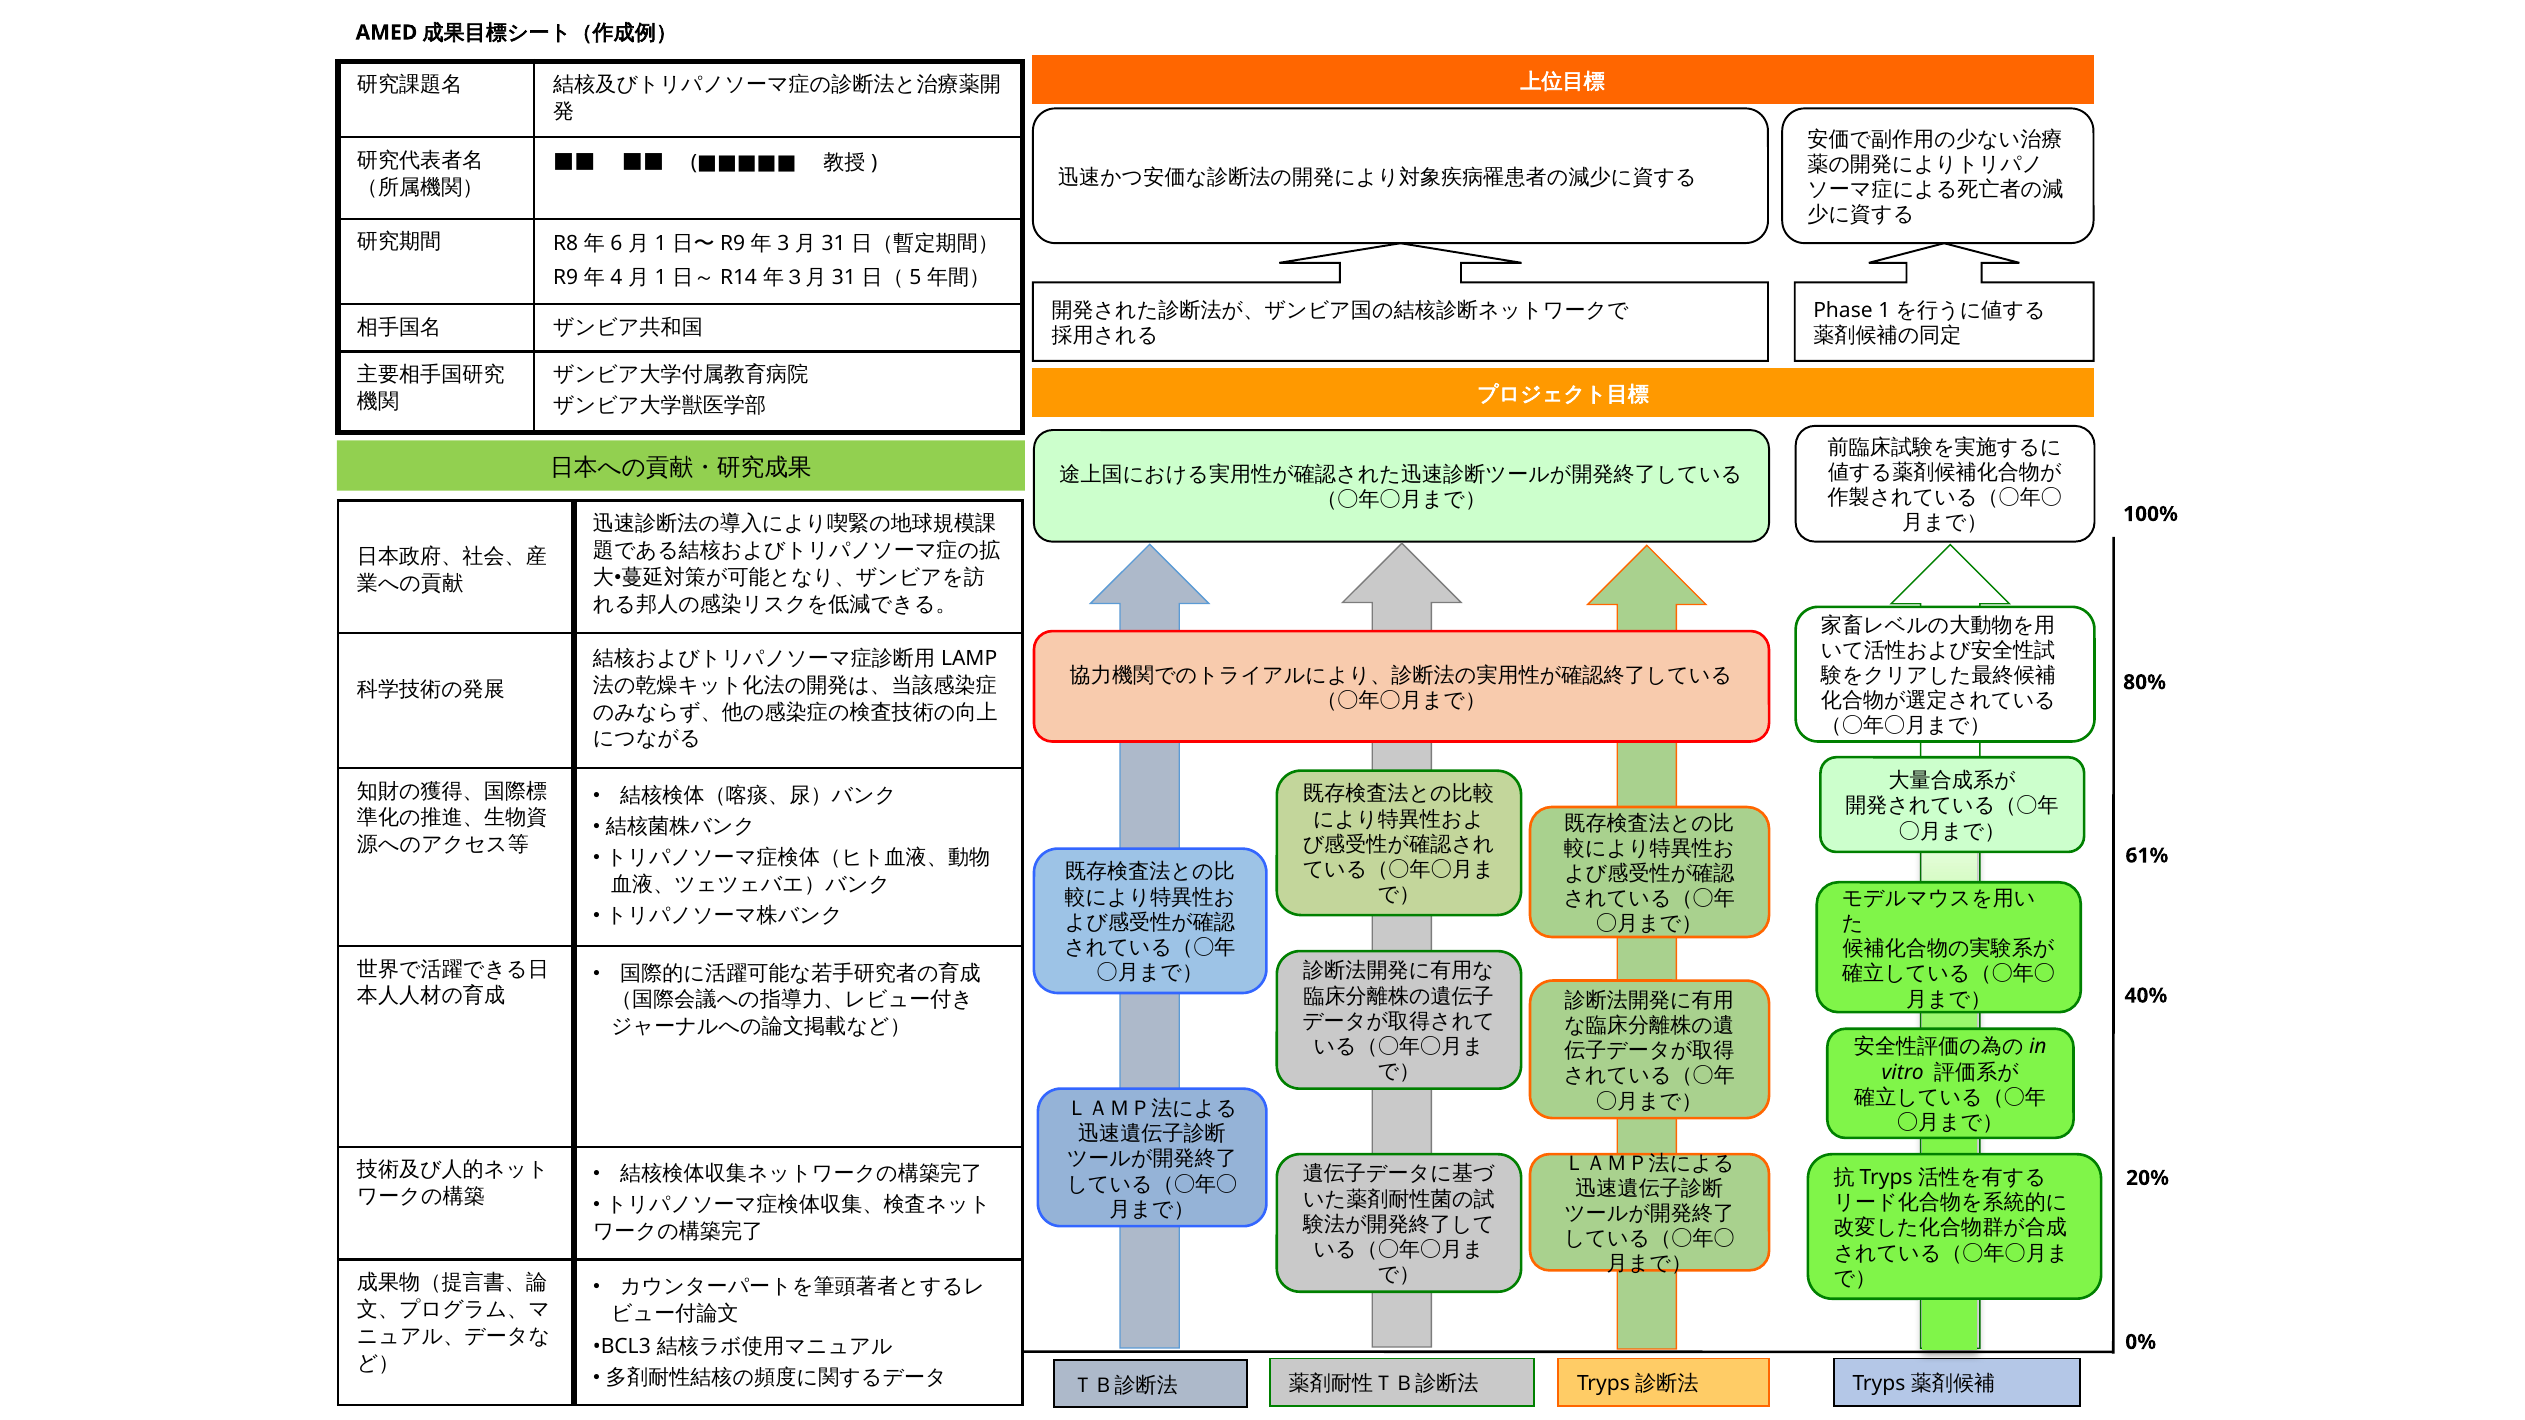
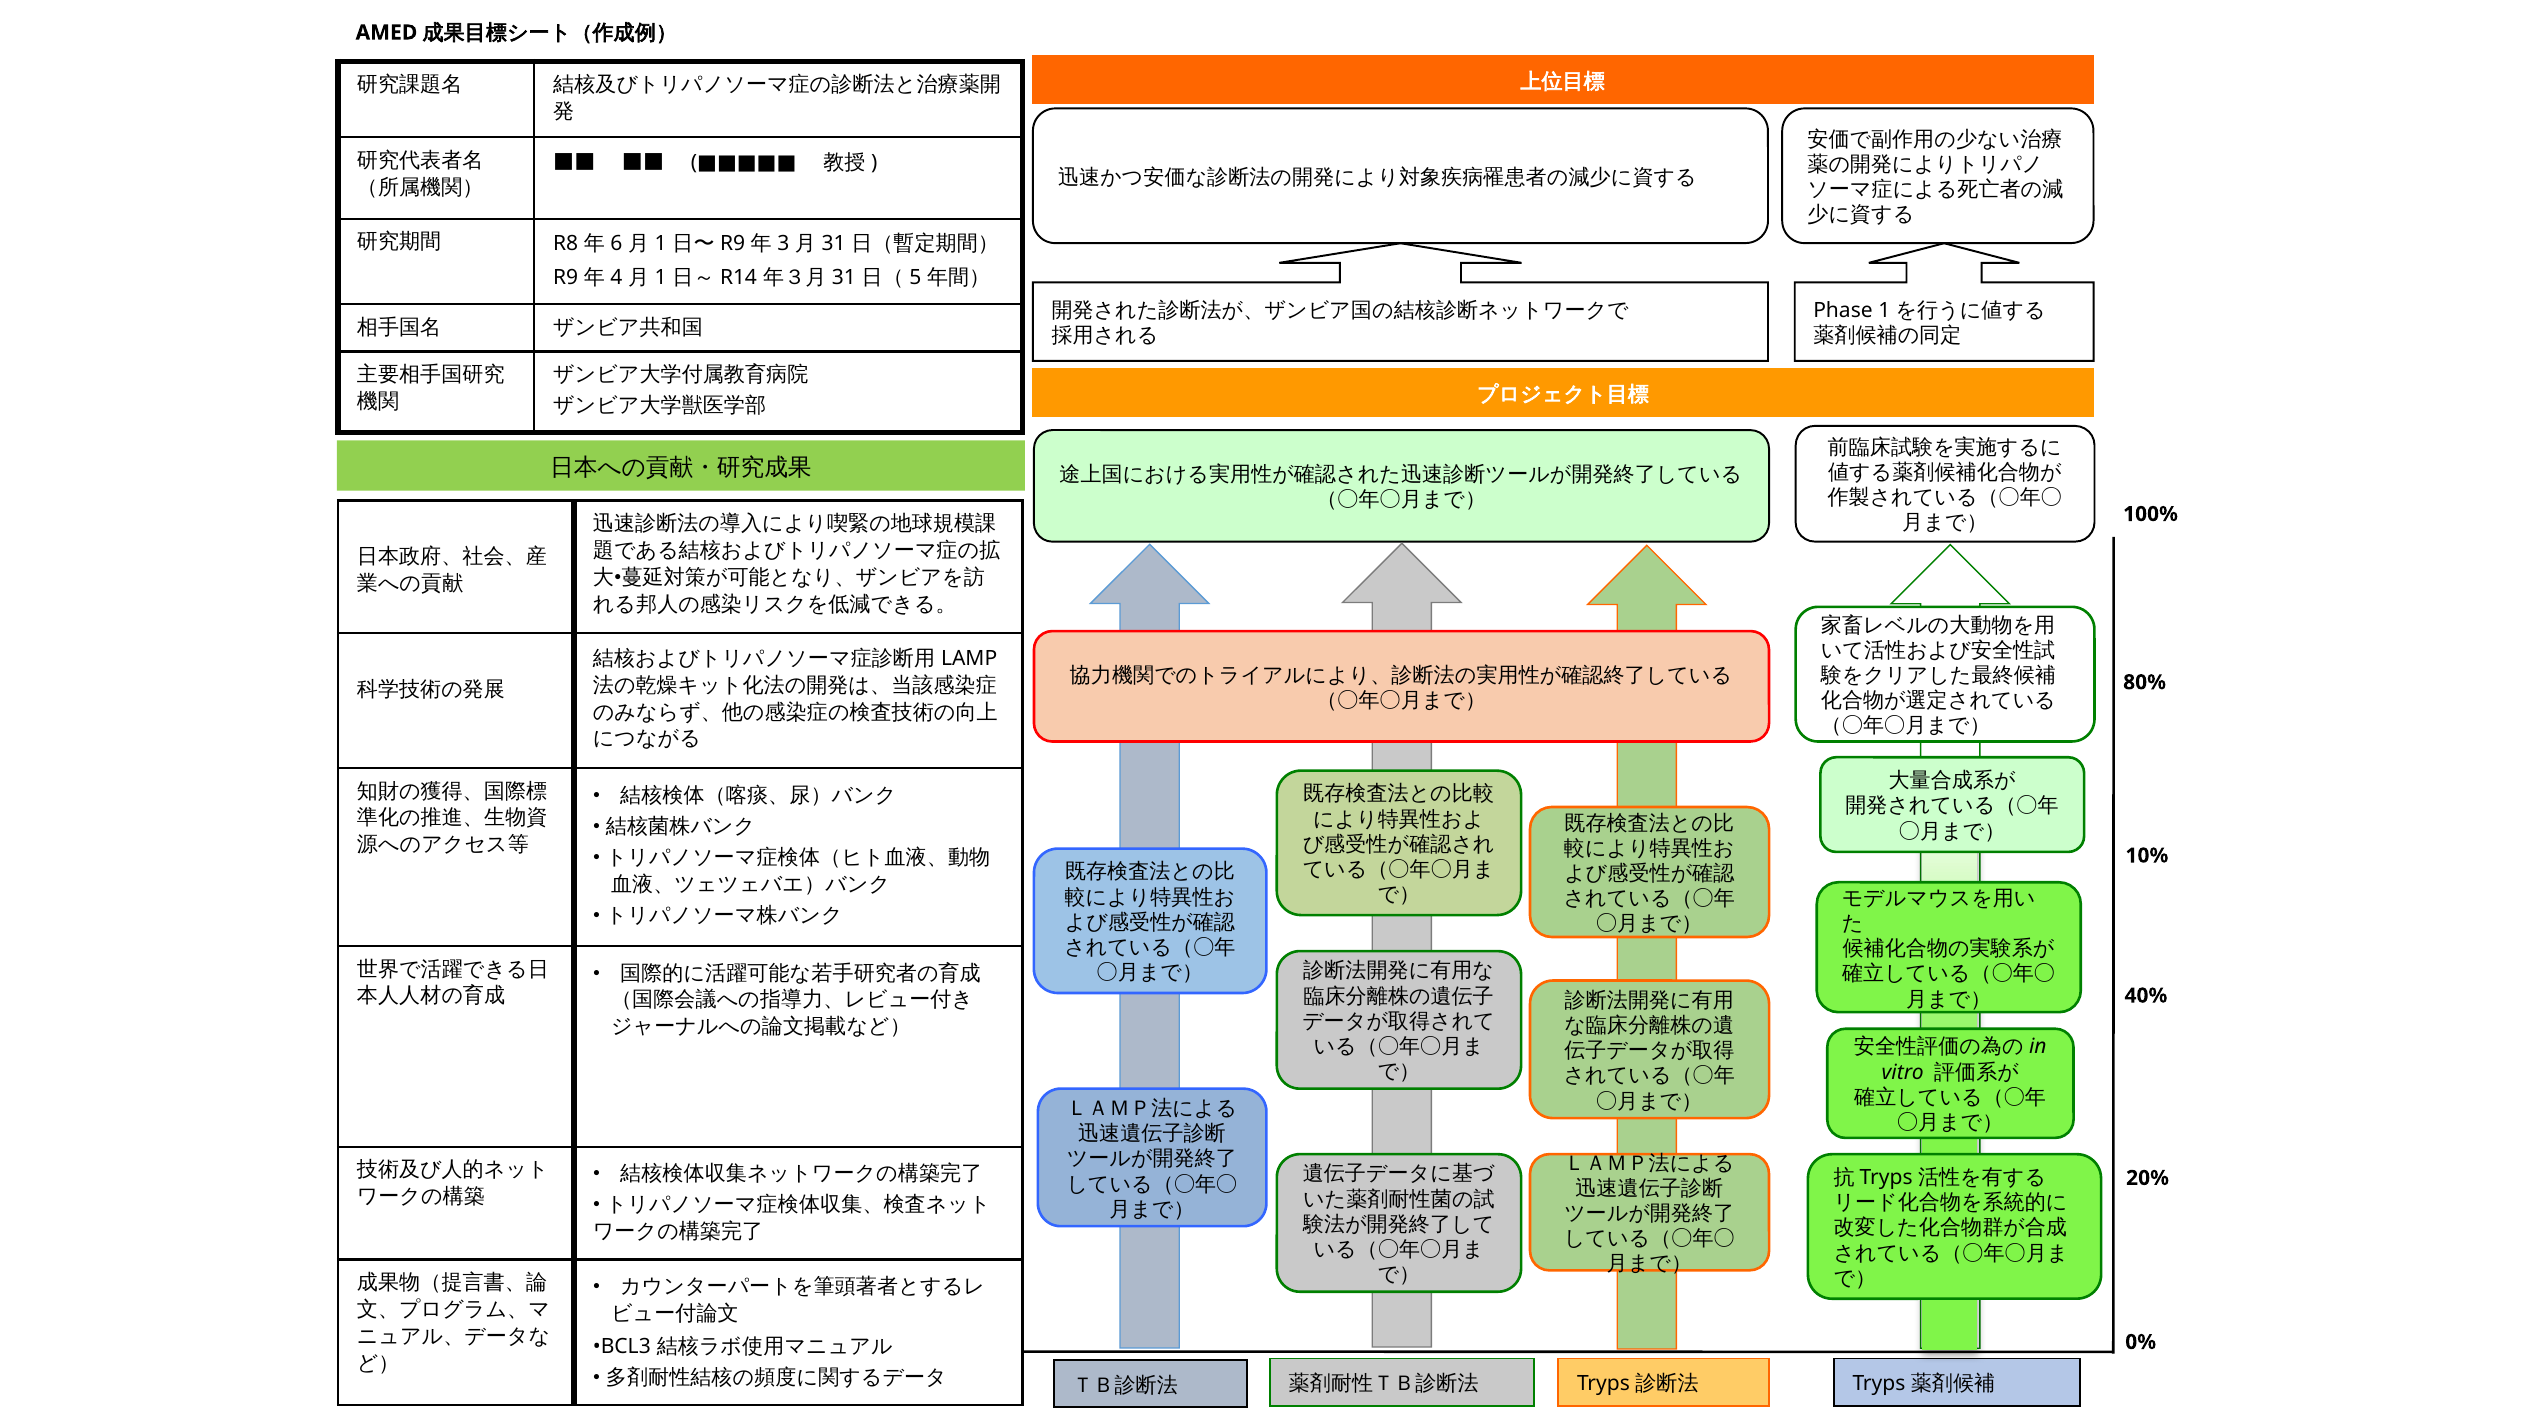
61%: 61% -> 10% (2147, 856)
